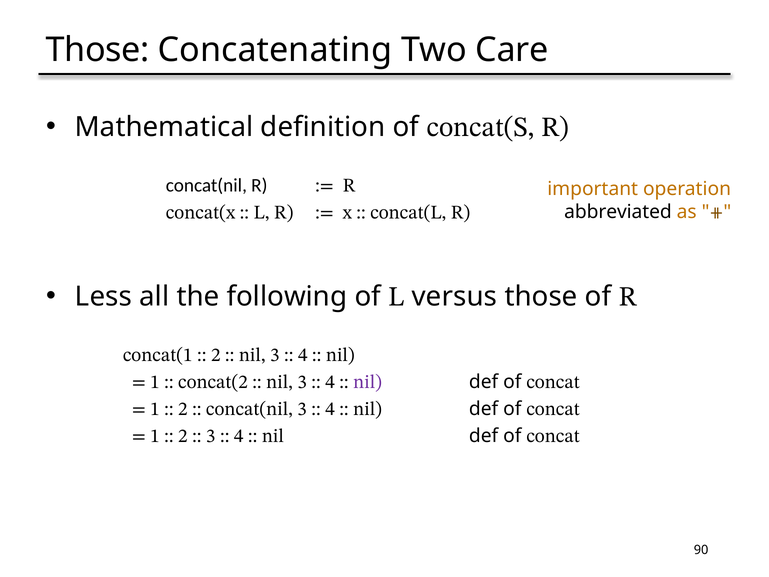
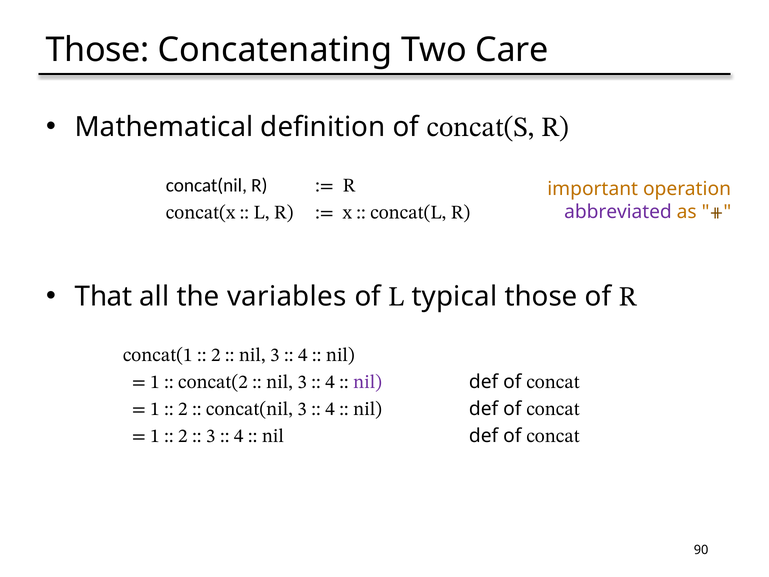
abbreviated colour: black -> purple (618, 212)
Less: Less -> That (104, 297)
following: following -> variables (287, 297)
versus: versus -> typical (454, 297)
